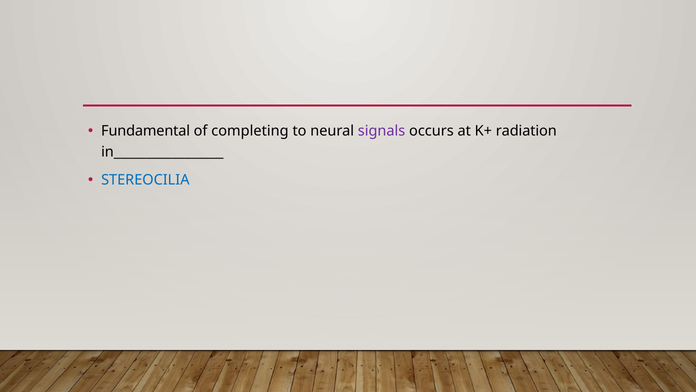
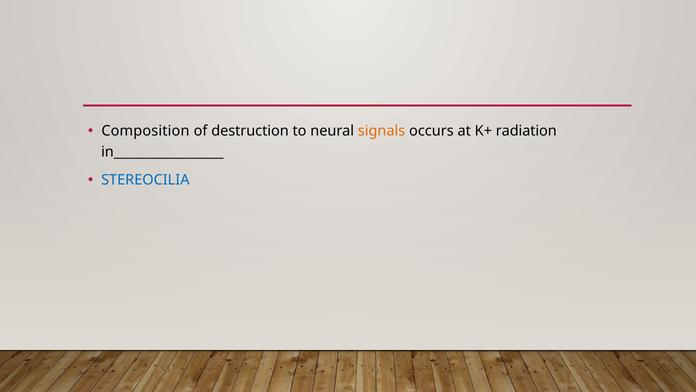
Fundamental: Fundamental -> Composition (145, 131)
completing: completing -> destruction (250, 131)
signals colour: purple -> orange (382, 131)
